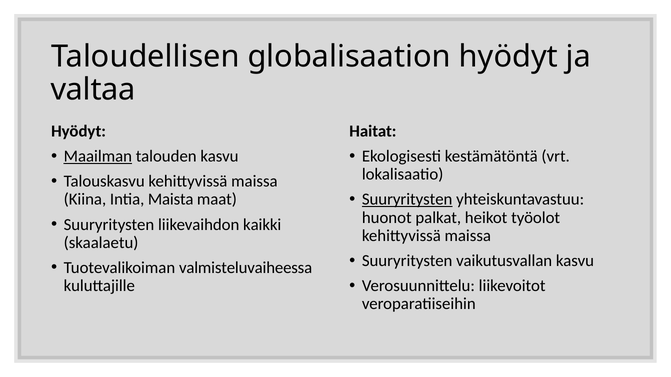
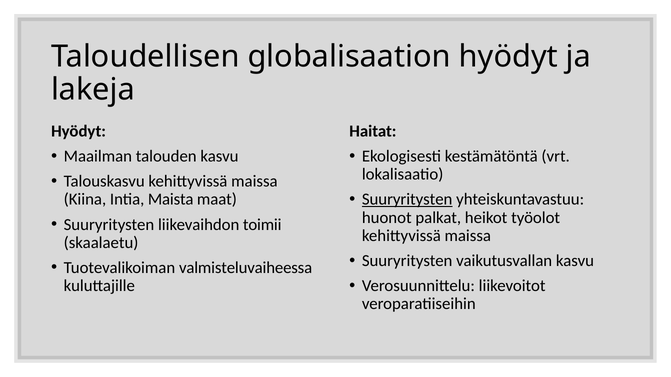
valtaa: valtaa -> lakeja (93, 90)
Maailman underline: present -> none (98, 156)
kaikki: kaikki -> toimii (262, 225)
